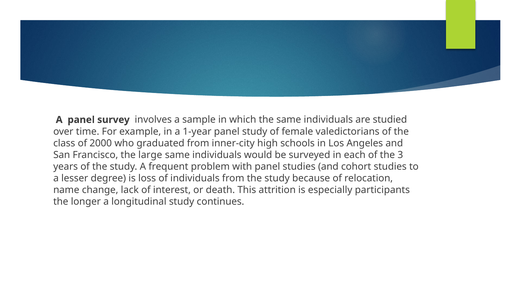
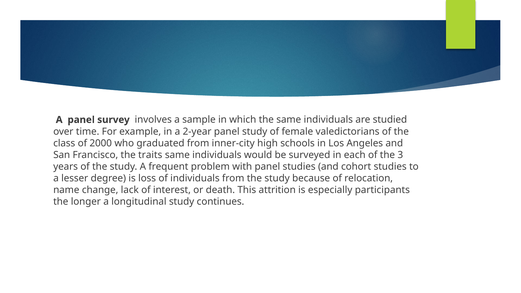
1-year: 1-year -> 2-year (197, 131)
large: large -> traits (150, 155)
